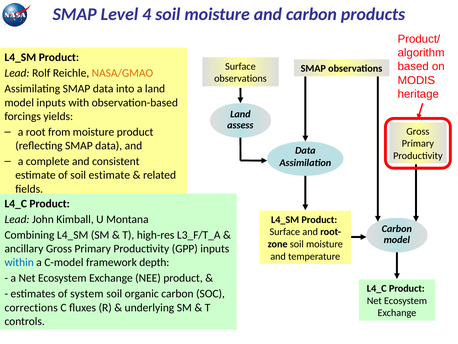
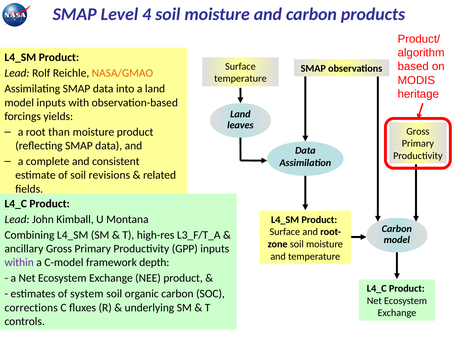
observations: observations -> temperature (240, 79)
assess: assess -> leaves (240, 125)
from: from -> than (59, 132)
soil estimate: estimate -> revisions (109, 175)
within colour: blue -> purple (19, 262)
